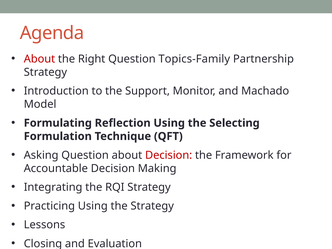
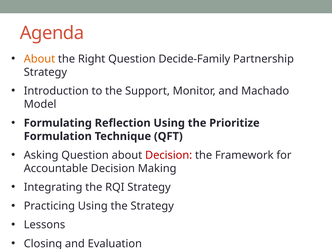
About colour: red -> orange (39, 59)
Topics-Family: Topics-Family -> Decide-Family (194, 59)
Selecting: Selecting -> Prioritize (234, 123)
